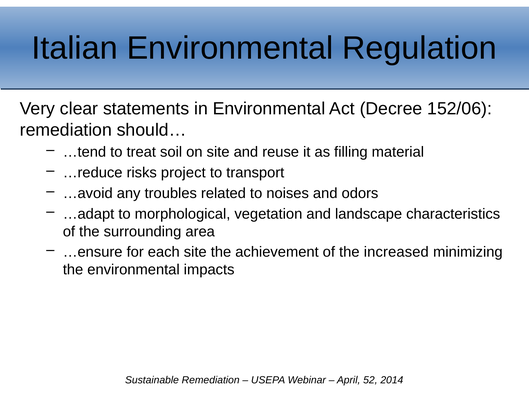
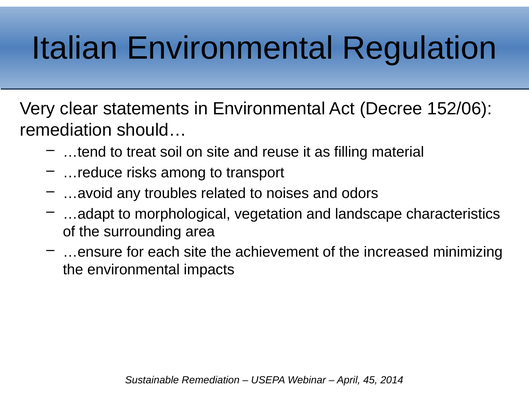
project: project -> among (183, 173)
52: 52 -> 45 (370, 380)
